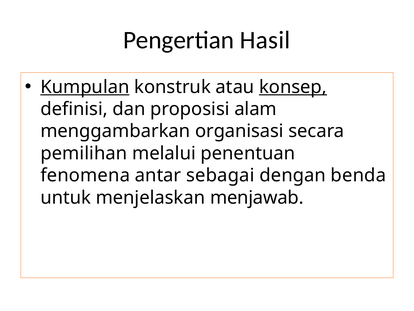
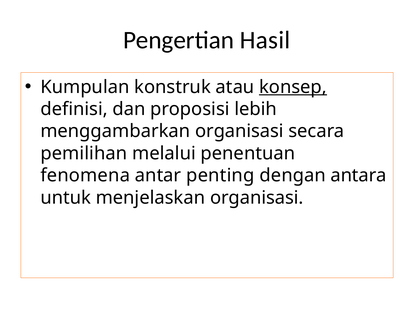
Kumpulan underline: present -> none (85, 87)
alam: alam -> lebih (256, 109)
sebagai: sebagai -> penting (220, 175)
benda: benda -> antara (359, 175)
menjelaskan menjawab: menjawab -> organisasi (257, 197)
